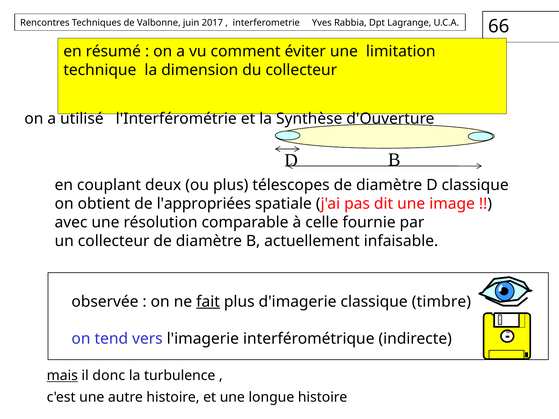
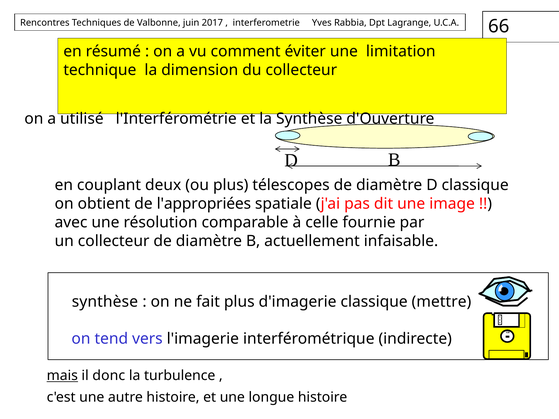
observée: observée -> synthèse (105, 302)
fait underline: present -> none (208, 302)
timbre: timbre -> mettre (441, 302)
